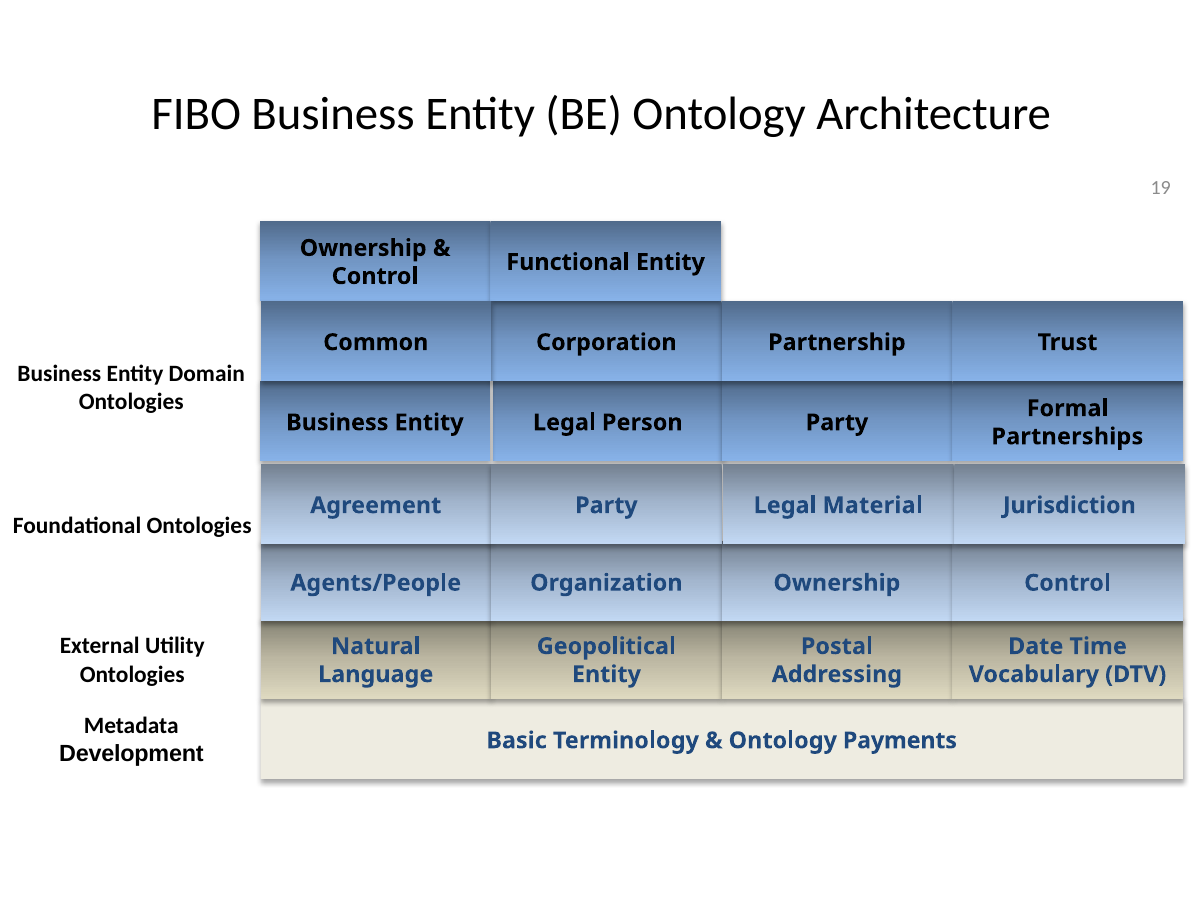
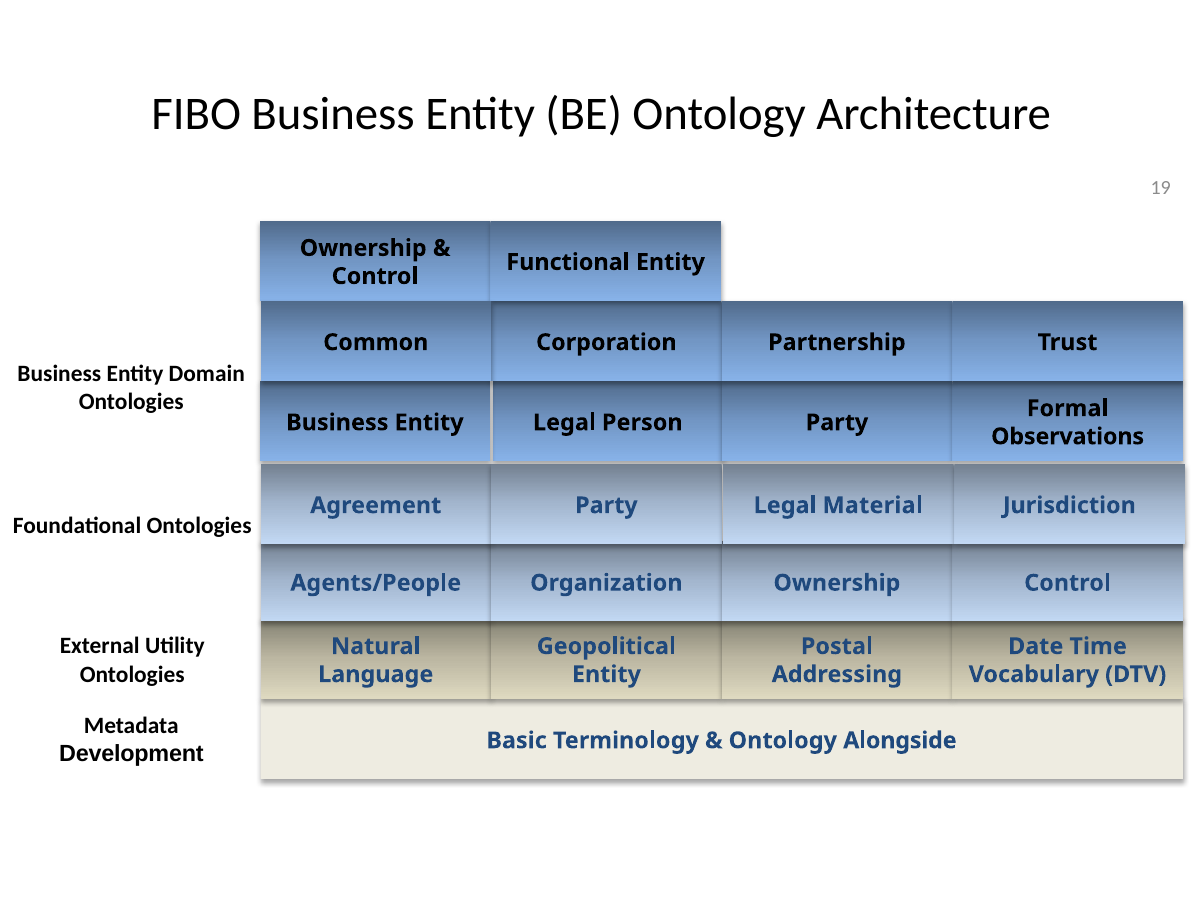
Partnerships: Partnerships -> Observations (1068, 437)
Payments: Payments -> Alongside (900, 741)
